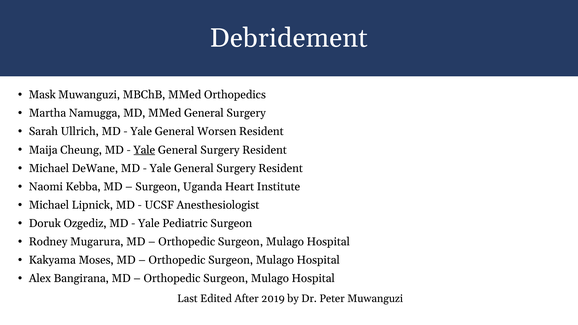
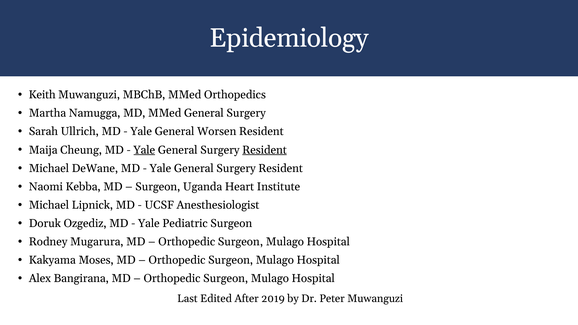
Debridement: Debridement -> Epidemiology (289, 38)
Mask: Mask -> Keith (42, 95)
Resident underline: none -> present (265, 150)
